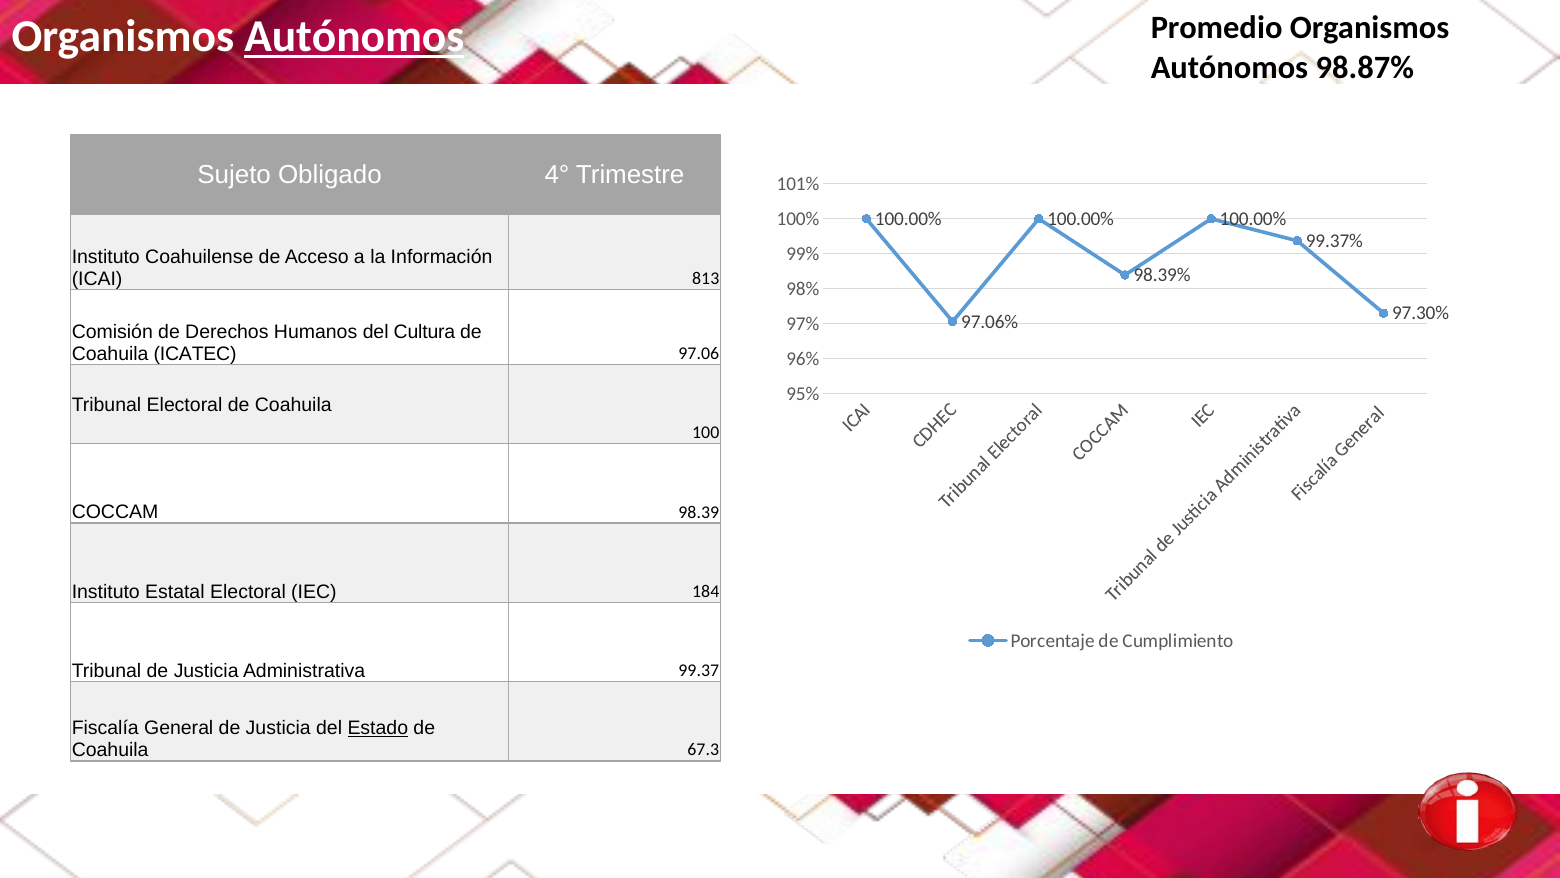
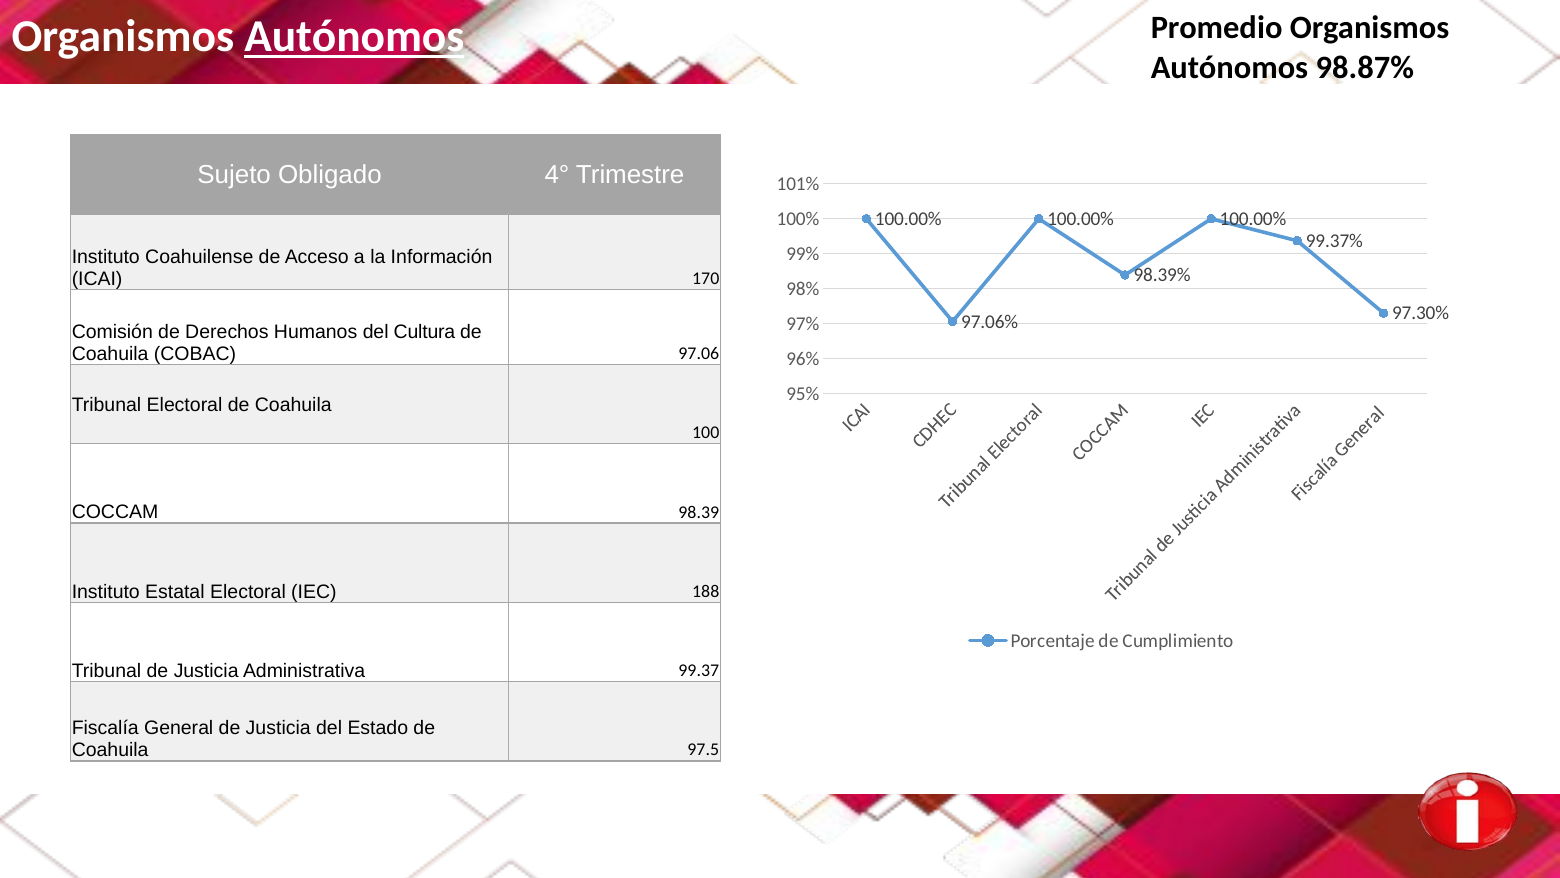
813: 813 -> 170 (706, 278)
ICATEC: ICATEC -> COBAC (195, 354)
184: 184 -> 188 (706, 591)
Estado underline: present -> none (378, 728)
67.3: 67.3 -> 97.5 (703, 750)
